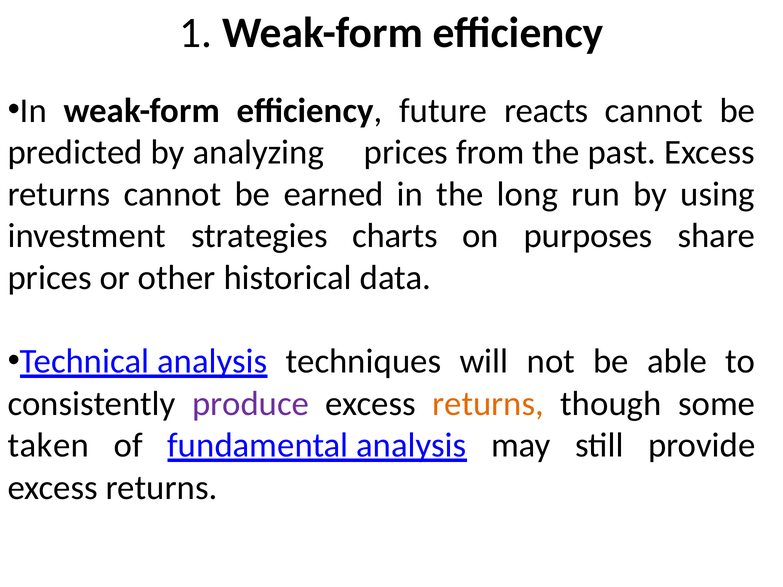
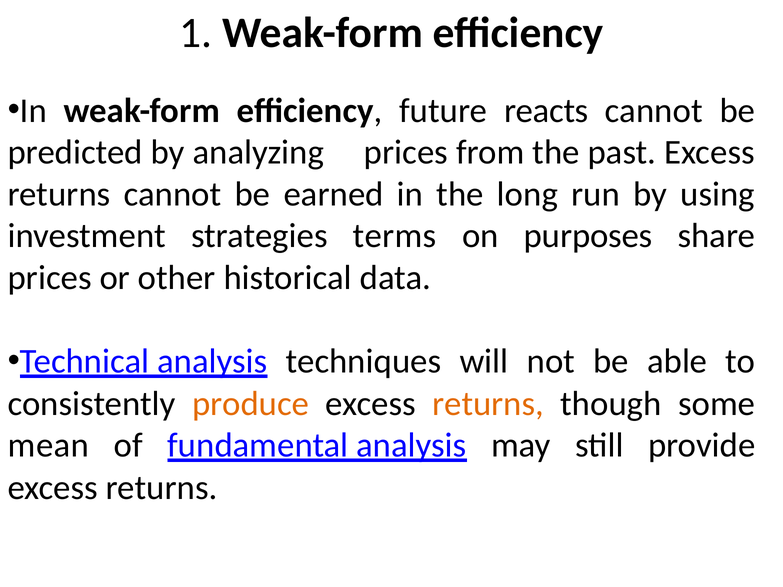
charts: charts -> terms (395, 236)
produce colour: purple -> orange (251, 404)
taken: taken -> mean (48, 446)
